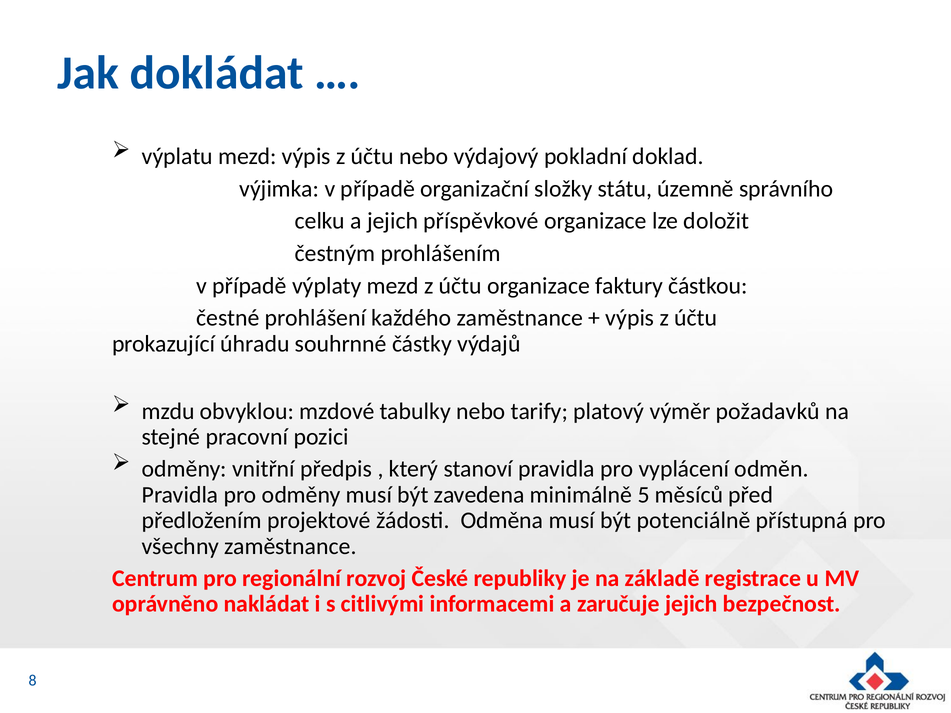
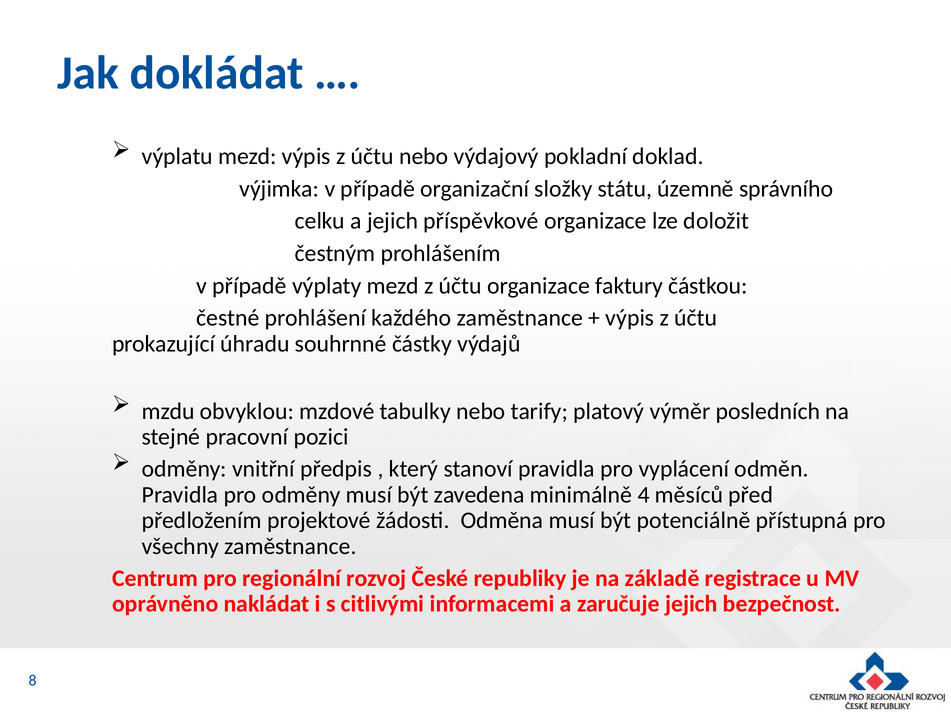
požadavků: požadavků -> posledních (768, 411)
5: 5 -> 4 (644, 495)
